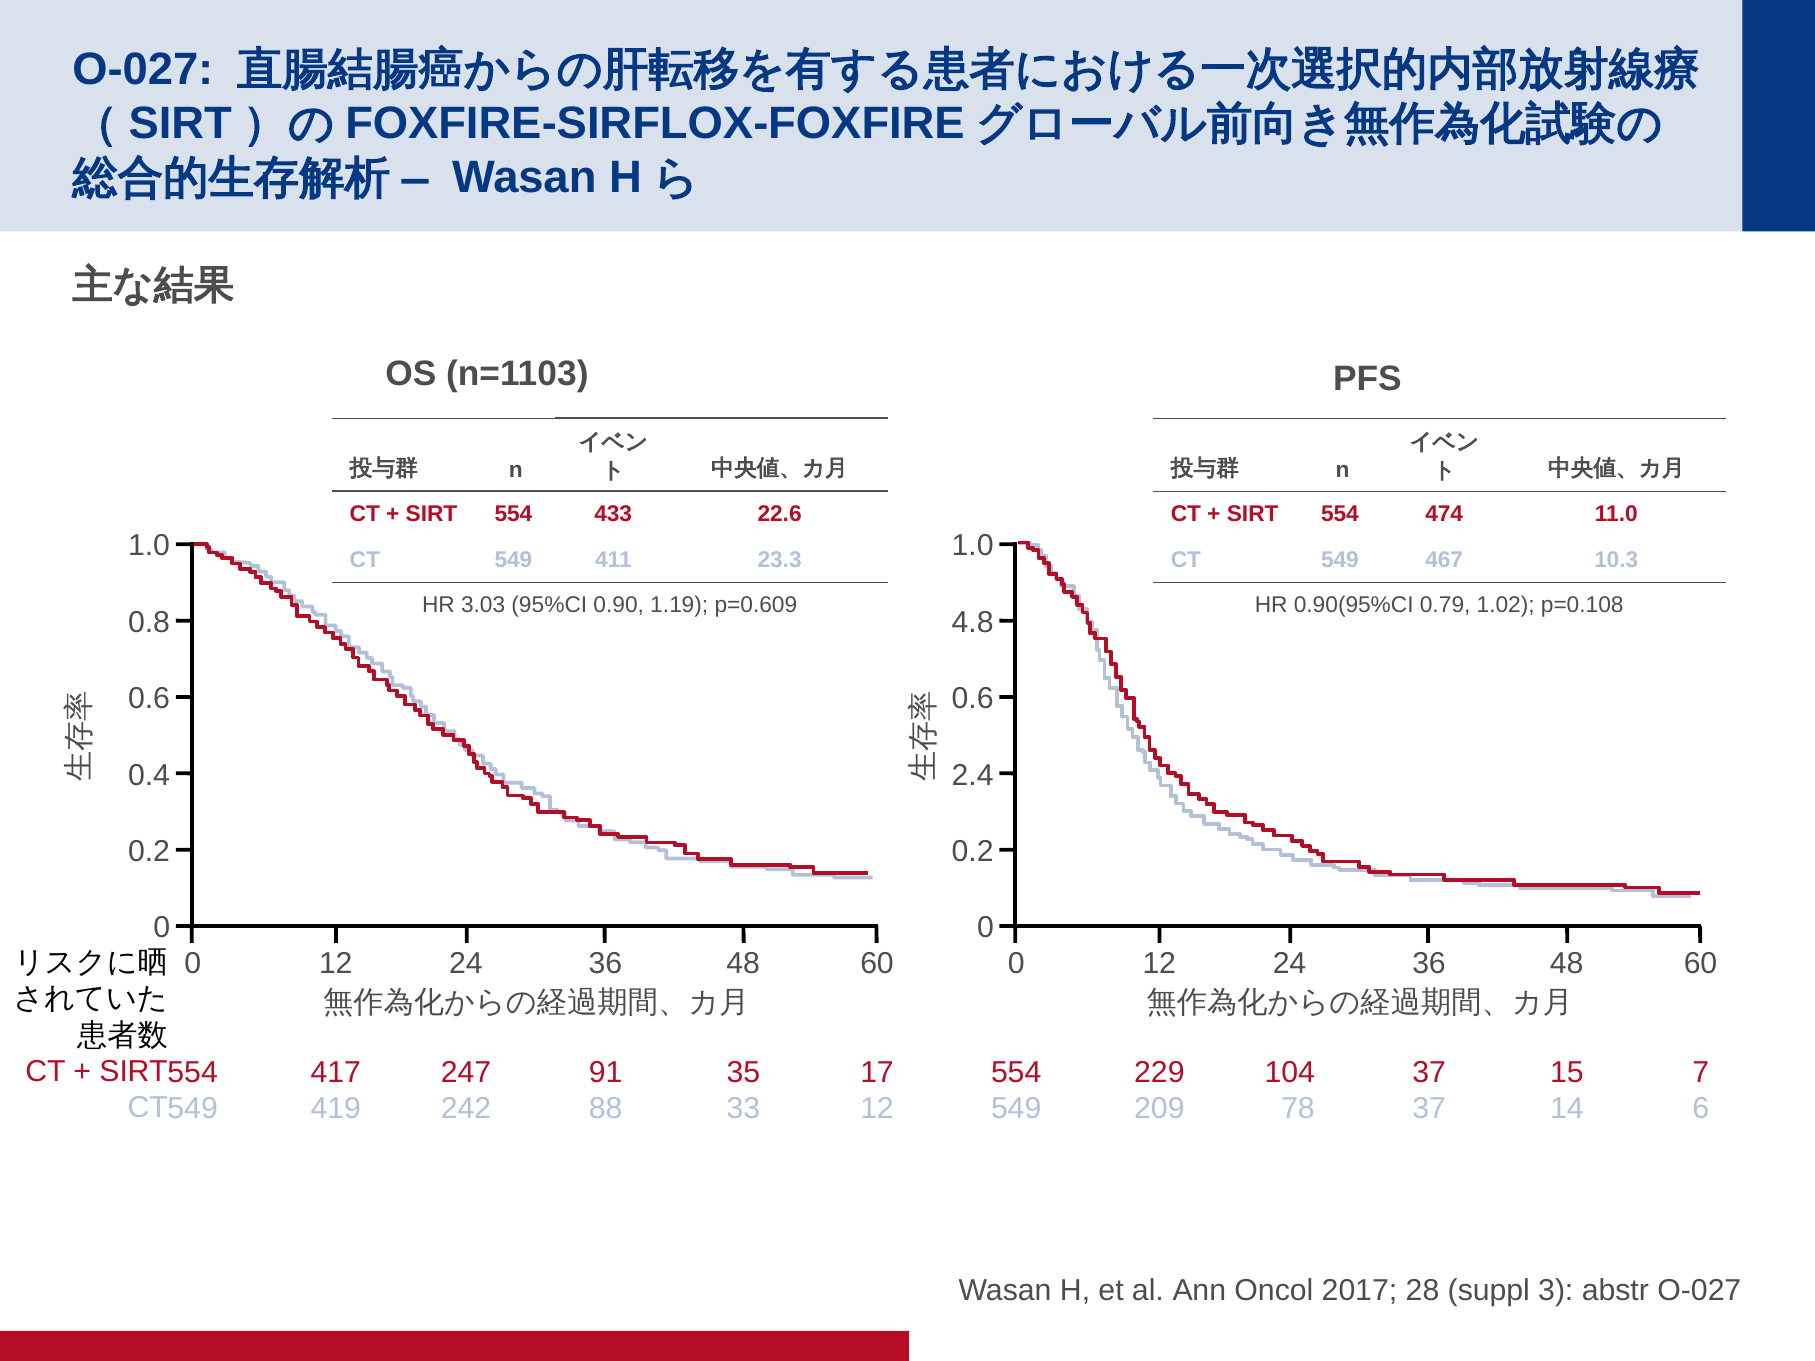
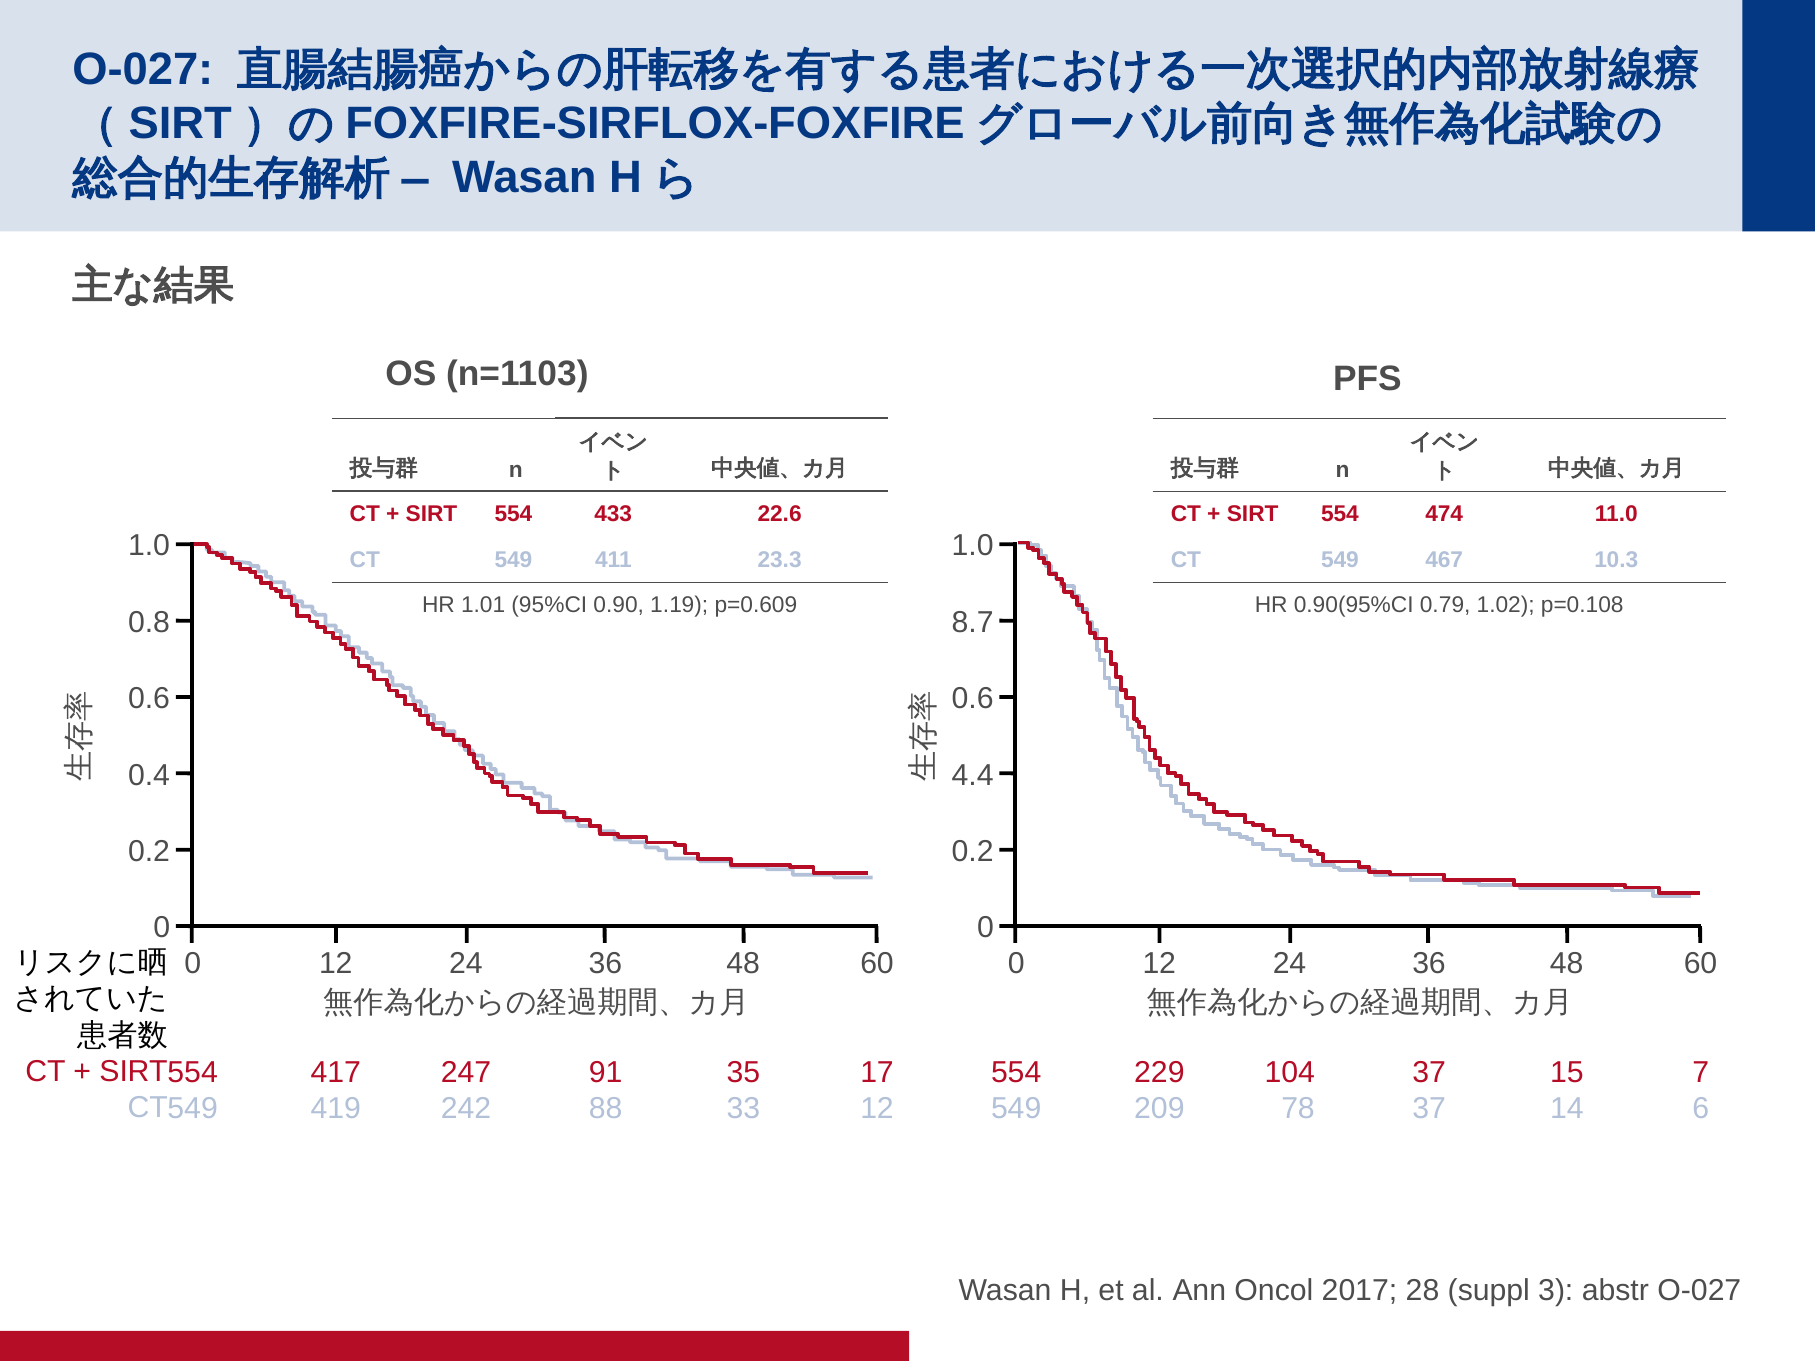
3.03: 3.03 -> 1.01 (483, 605)
4.8: 4.8 -> 8.7 (973, 623)
2.4: 2.4 -> 4.4 (973, 775)
